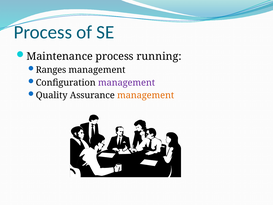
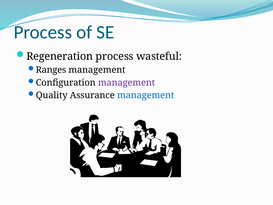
Maintenance: Maintenance -> Regeneration (60, 56)
running: running -> wasteful (159, 56)
management colour: orange -> blue (146, 95)
